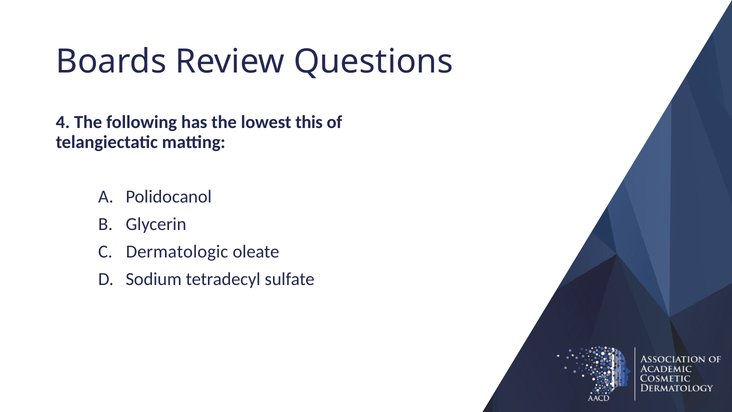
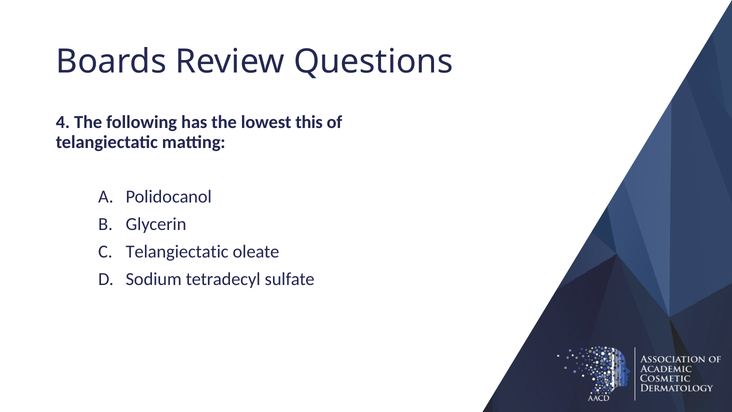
Dermatologic: Dermatologic -> Telangiectatic (177, 251)
